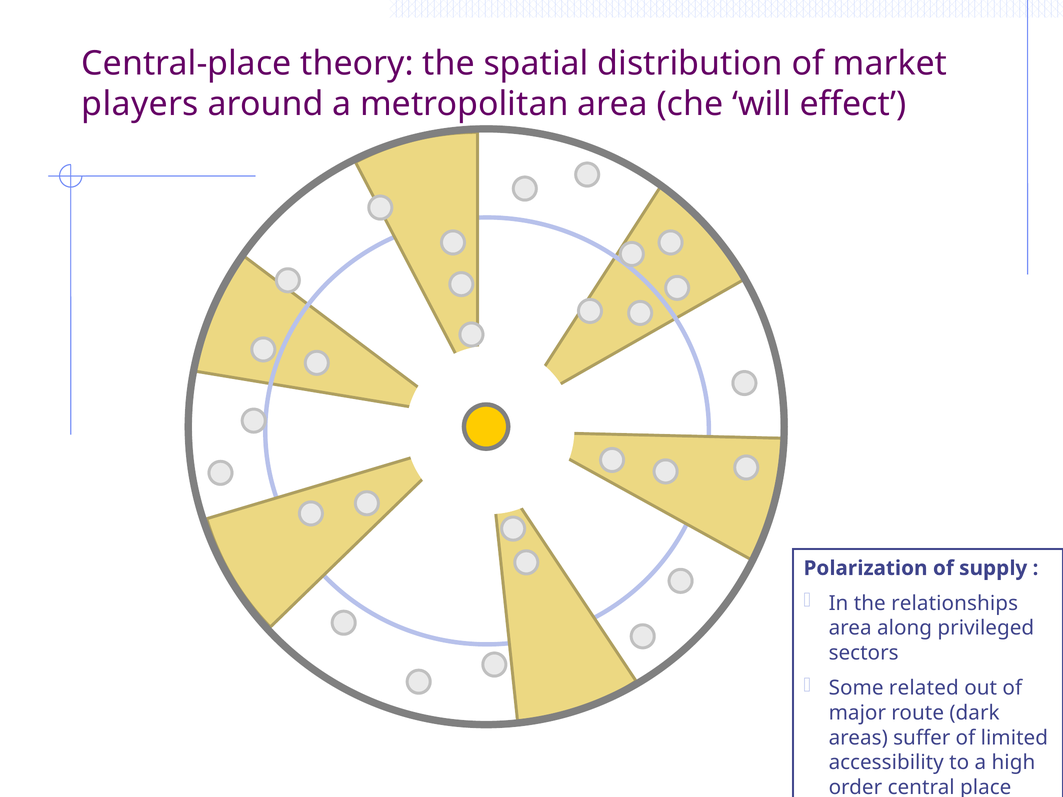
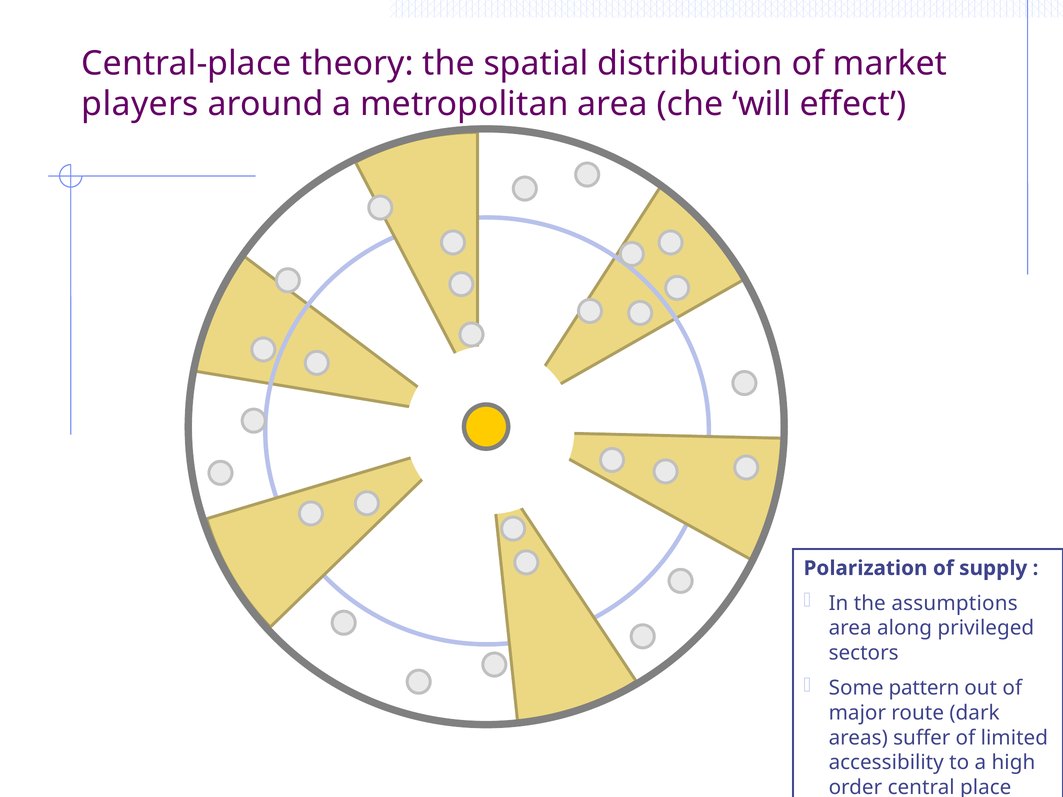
relationships: relationships -> assumptions (955, 604)
related: related -> pattern (924, 688)
